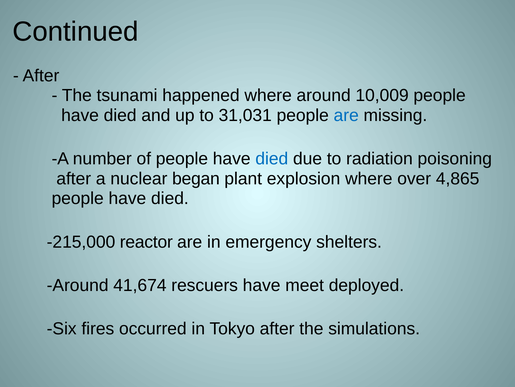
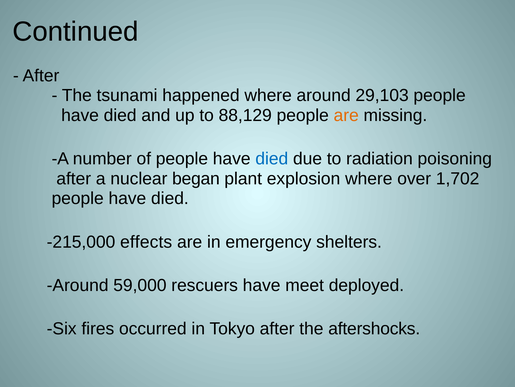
10,009: 10,009 -> 29,103 (382, 95)
31,031: 31,031 -> 88,129 (245, 115)
are colour: blue -> orange (346, 115)
4,865: 4,865 -> 1,702 (458, 178)
reactor: reactor -> effects (146, 241)
41,674: 41,674 -> 59,000 (140, 285)
simulations: simulations -> aftershocks (374, 328)
